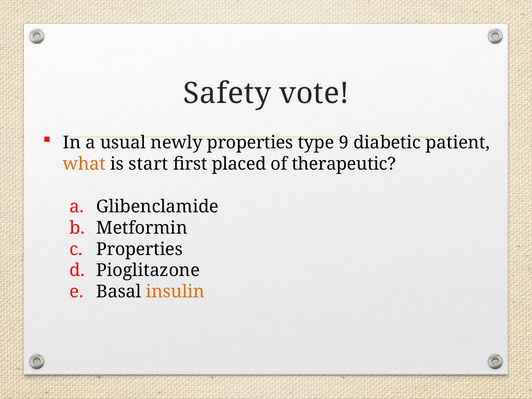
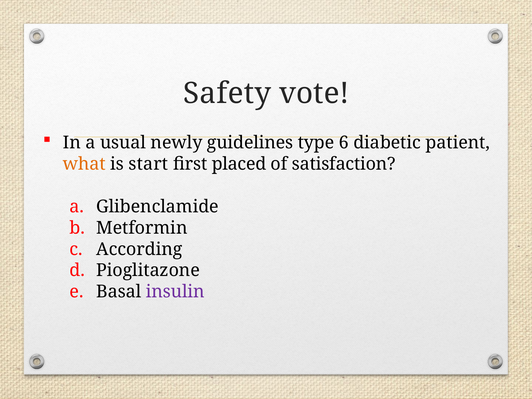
newly properties: properties -> guidelines (250, 143)
9: 9 -> 6 (344, 143)
therapeutic: therapeutic -> satisfaction (344, 164)
Properties: Properties -> According (139, 249)
insulin colour: orange -> purple (175, 292)
